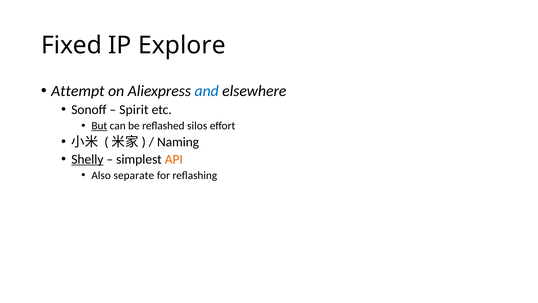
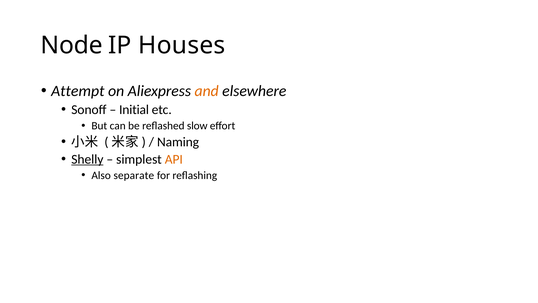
Fixed: Fixed -> Node (72, 45)
Explore: Explore -> Houses (182, 45)
and colour: blue -> orange (207, 91)
Spirit: Spirit -> Initial (134, 110)
But underline: present -> none (99, 126)
silos: silos -> slow (197, 126)
